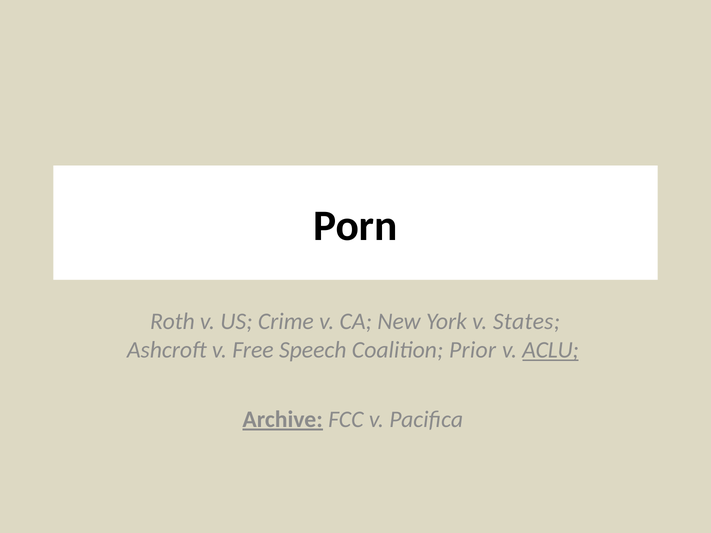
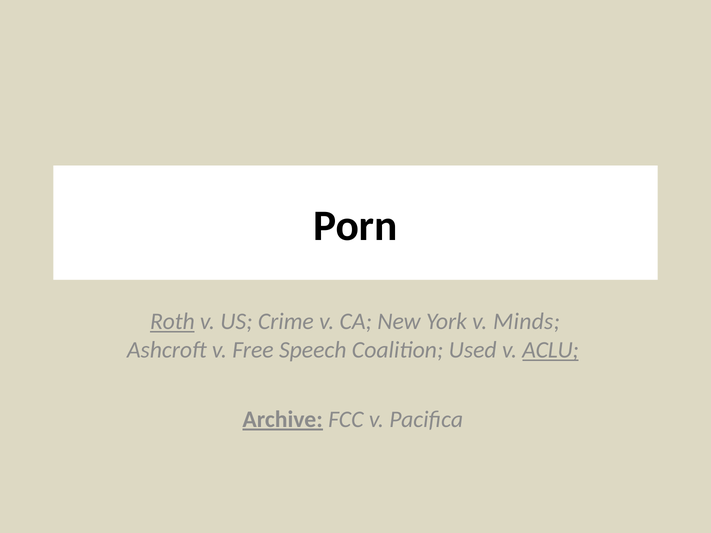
Roth underline: none -> present (172, 322)
States: States -> Minds (526, 322)
Prior: Prior -> Used (473, 350)
